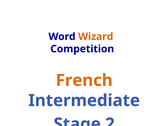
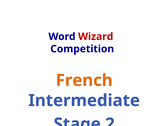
Wizard colour: orange -> red (96, 37)
